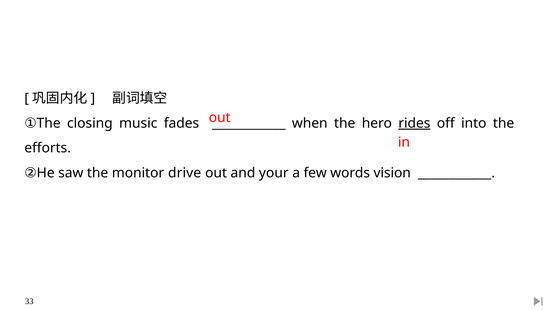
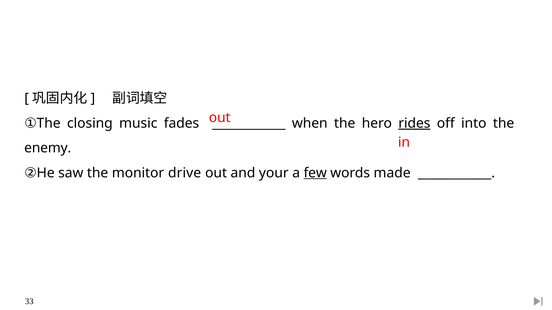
efforts: efforts -> enemy (48, 148)
few underline: none -> present (315, 173)
vision: vision -> made (392, 173)
